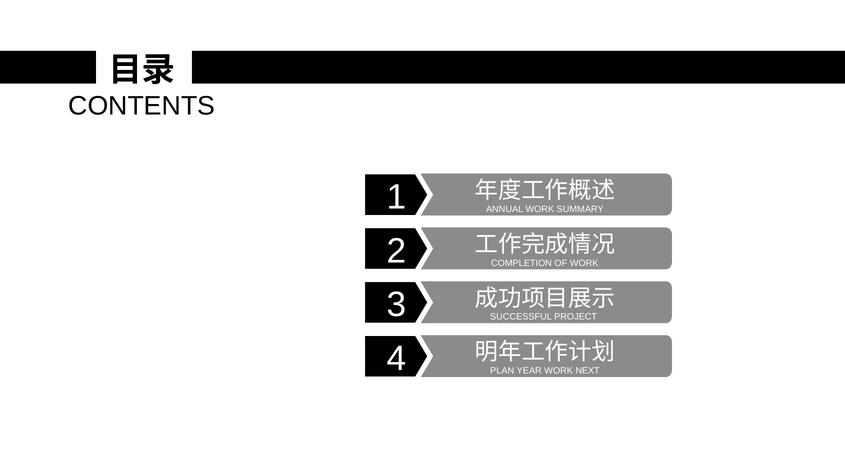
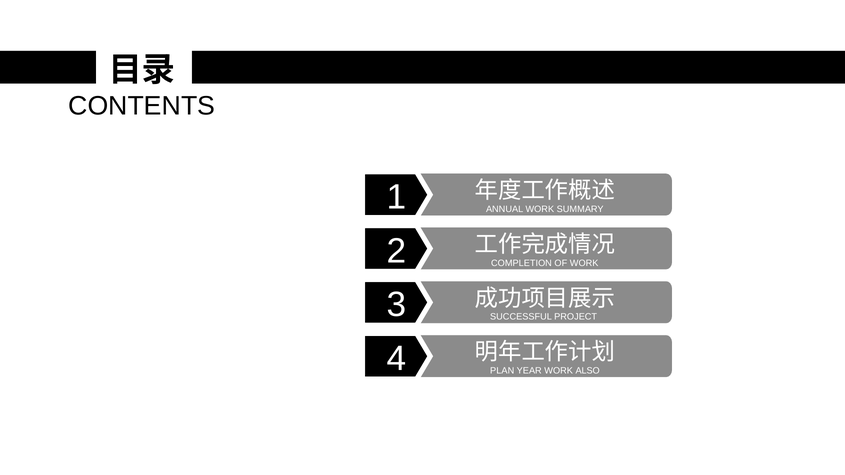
NEXT: NEXT -> ALSO (588, 371)
